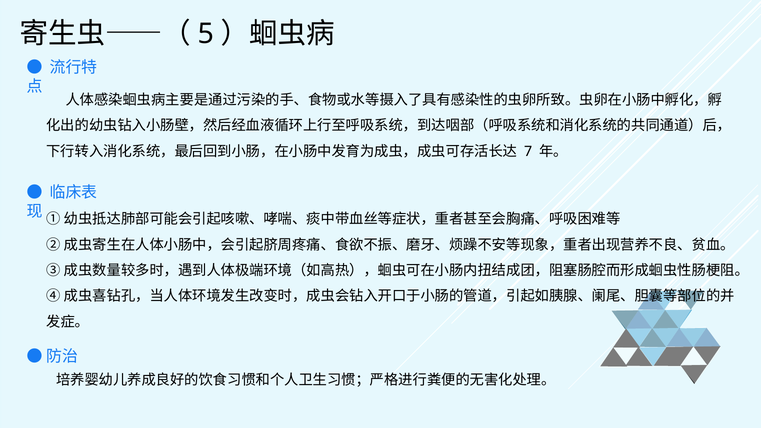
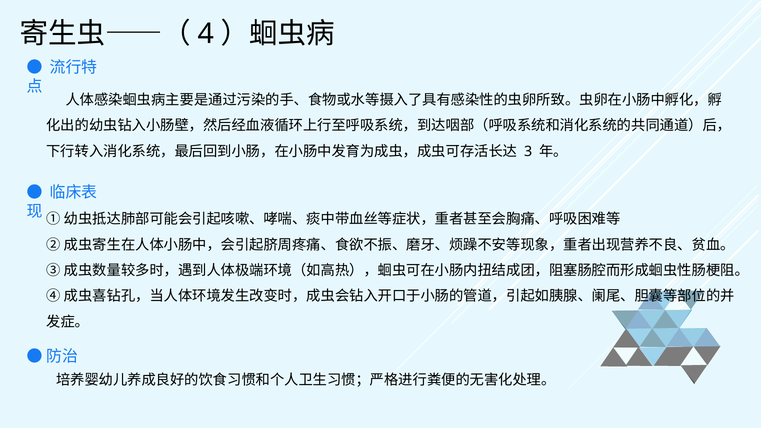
5: 5 -> 4 (206, 34)
7: 7 -> 3 (528, 151)
